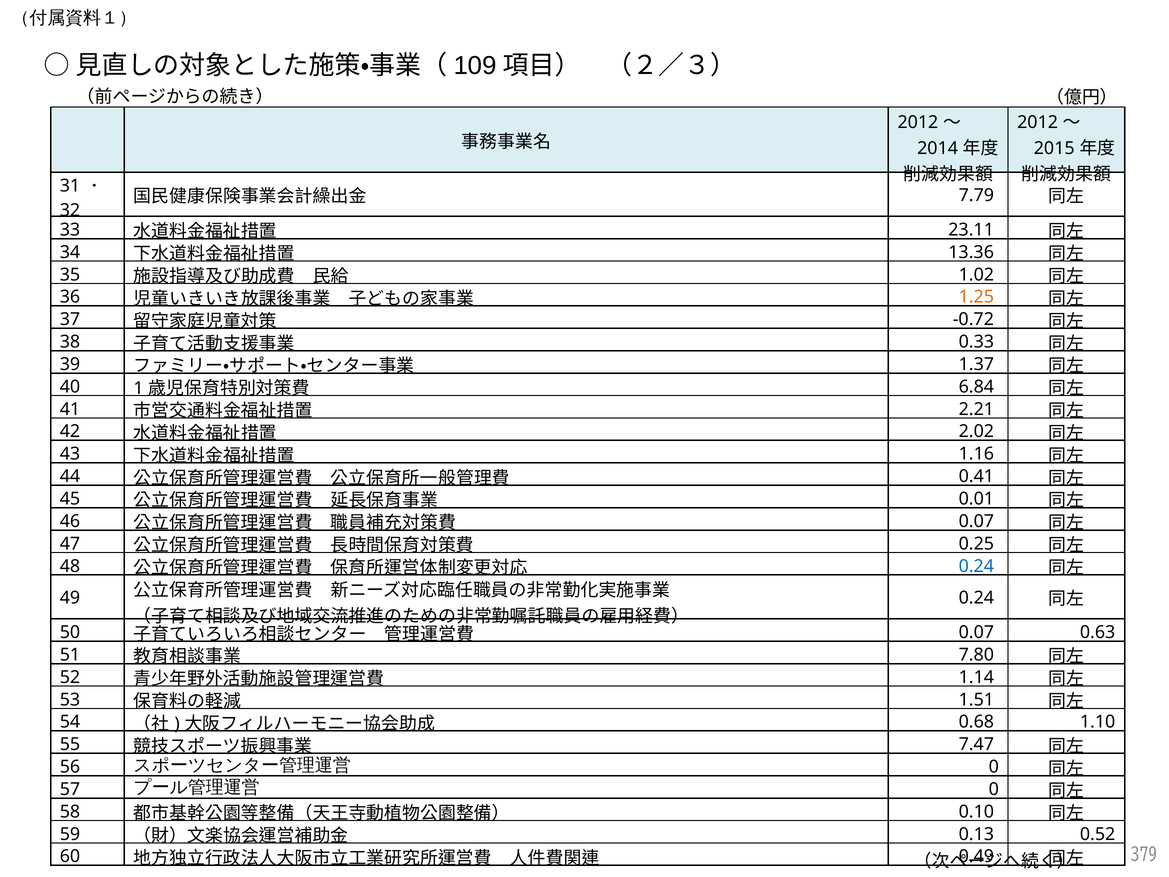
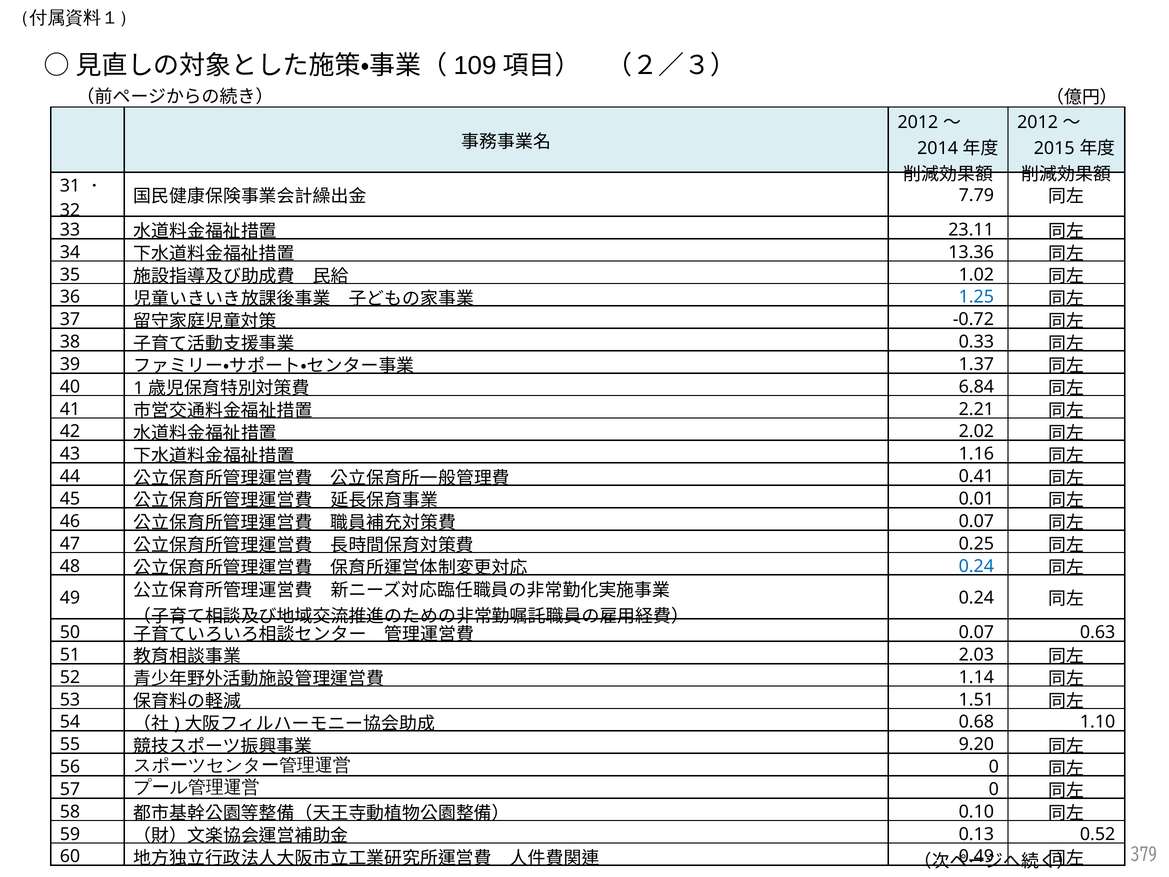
1.25 colour: orange -> blue (976, 297)
7.80: 7.80 -> 2.03 (976, 655)
7.47: 7.47 -> 9.20 (976, 744)
